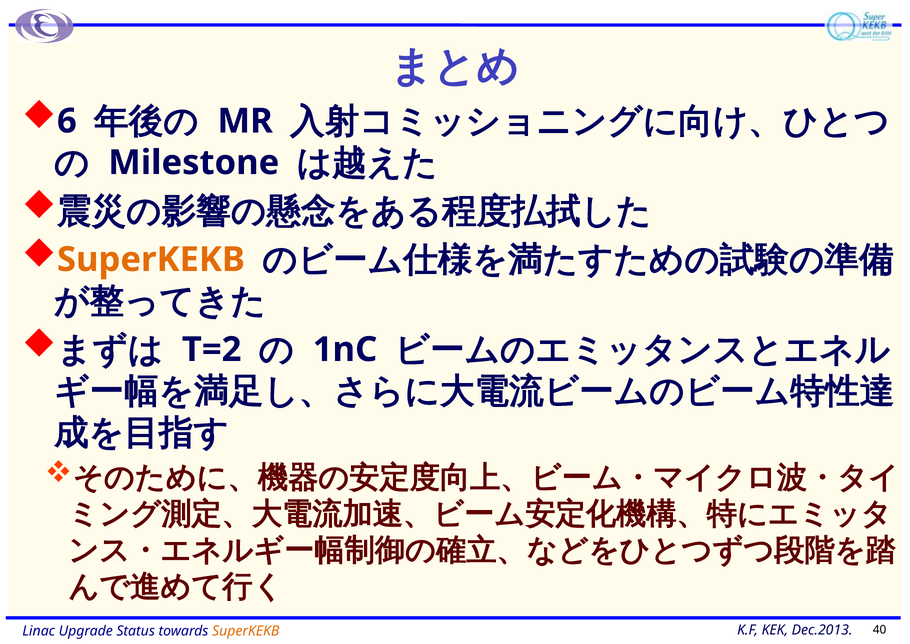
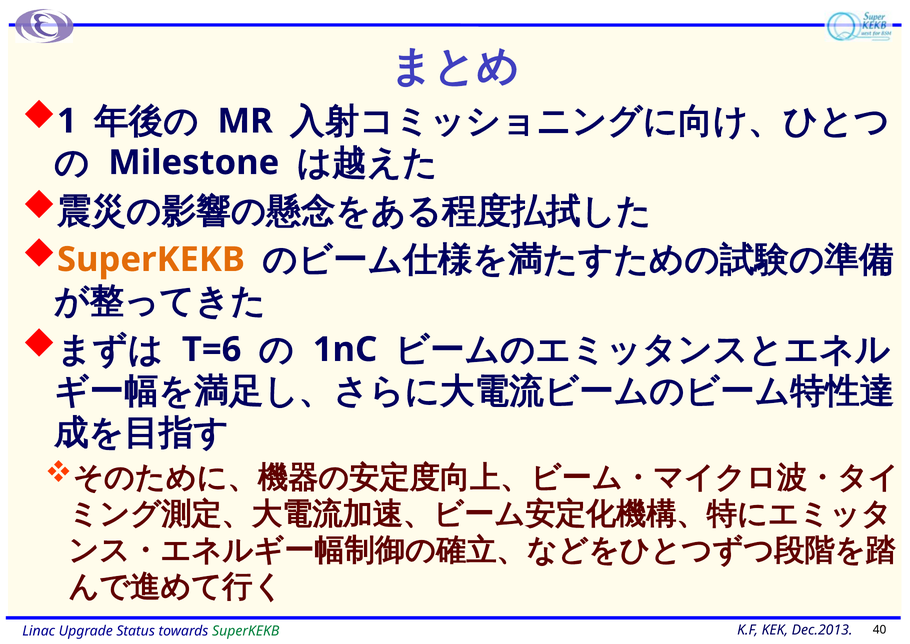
6: 6 -> 1 (67, 121)
T=2: T=2 -> T=6 (212, 350)
SuperKEKB colour: orange -> green (246, 631)
